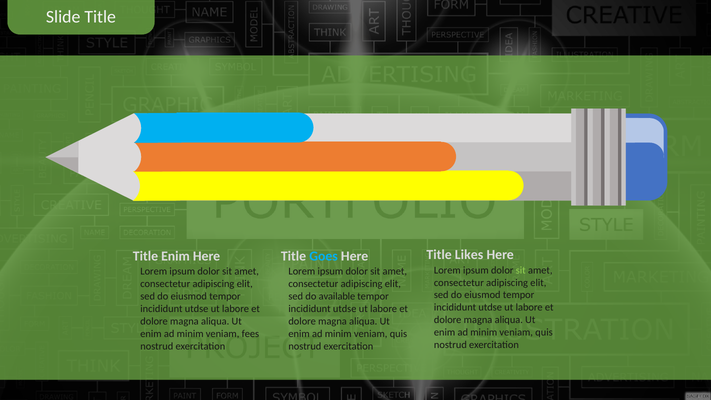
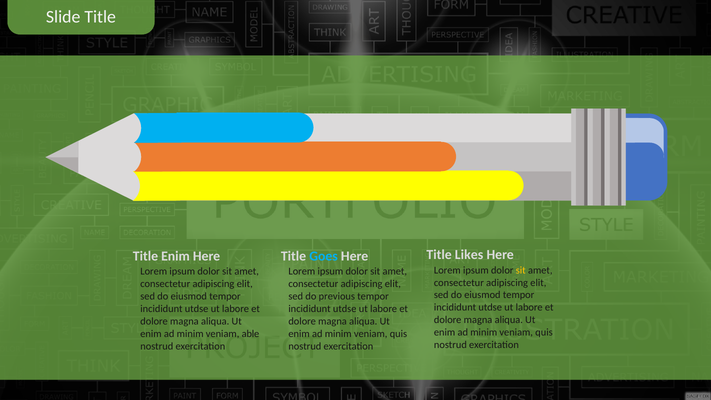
sit colour: light green -> yellow (521, 270)
available: available -> previous (337, 296)
fees: fees -> able (250, 334)
